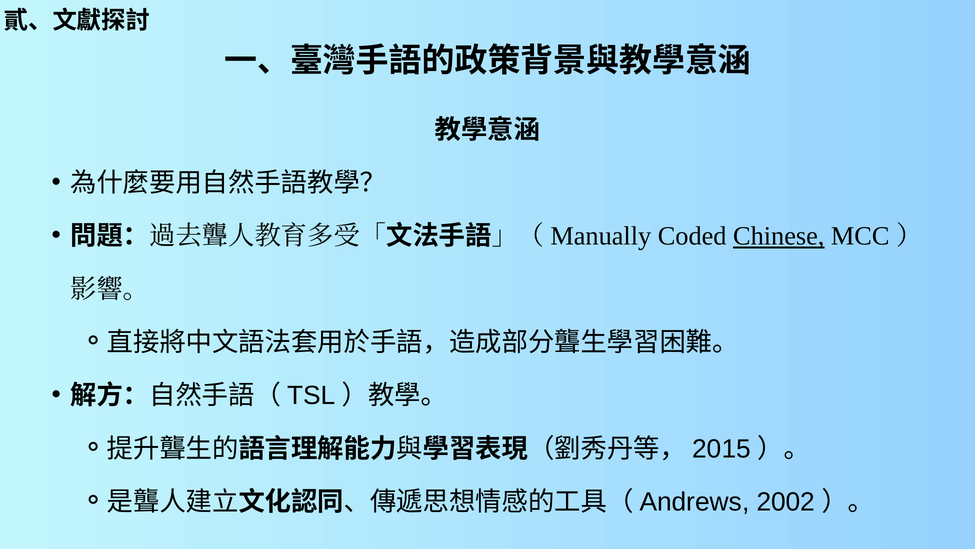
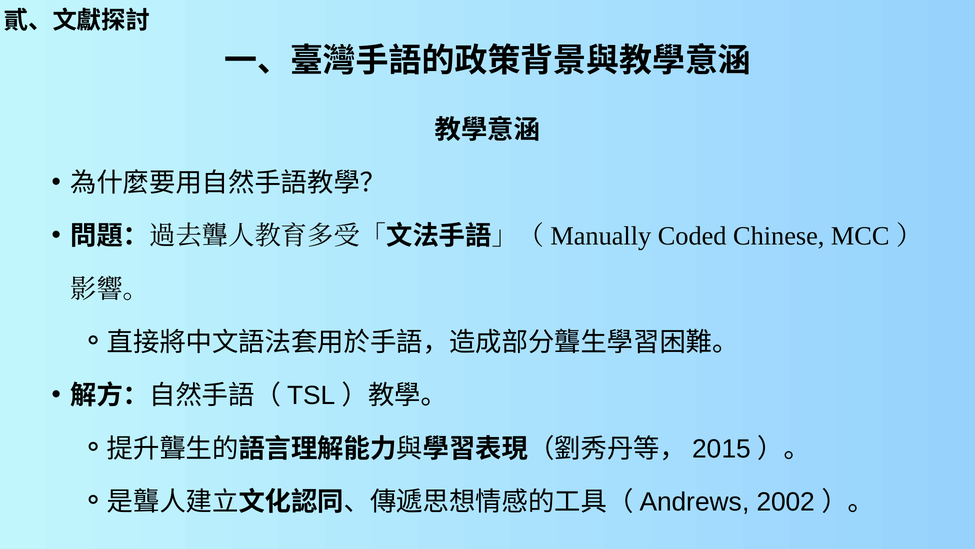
Chinese underline: present -> none (779, 236)
